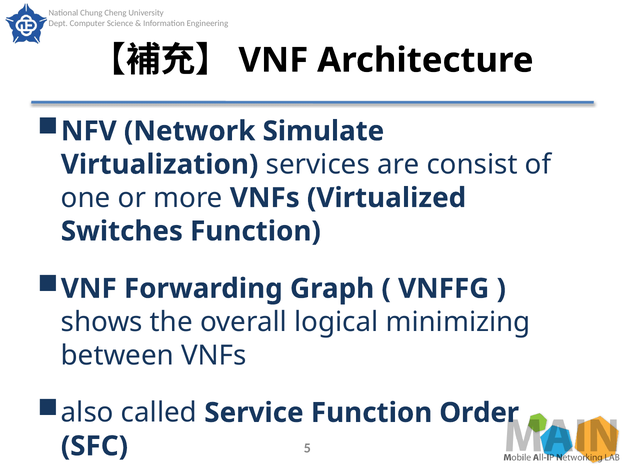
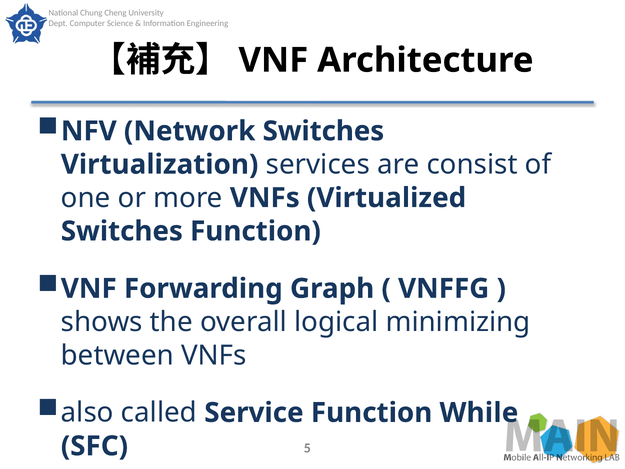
Network Simulate: Simulate -> Switches (323, 131)
Order: Order -> While (479, 413)
